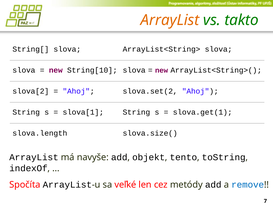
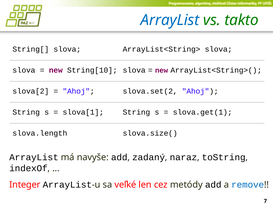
ArrayList colour: orange -> blue (170, 20)
objekt: objekt -> zadaný (149, 157)
tento: tento -> naraz (183, 157)
Spočíta: Spočíta -> Integer (25, 184)
